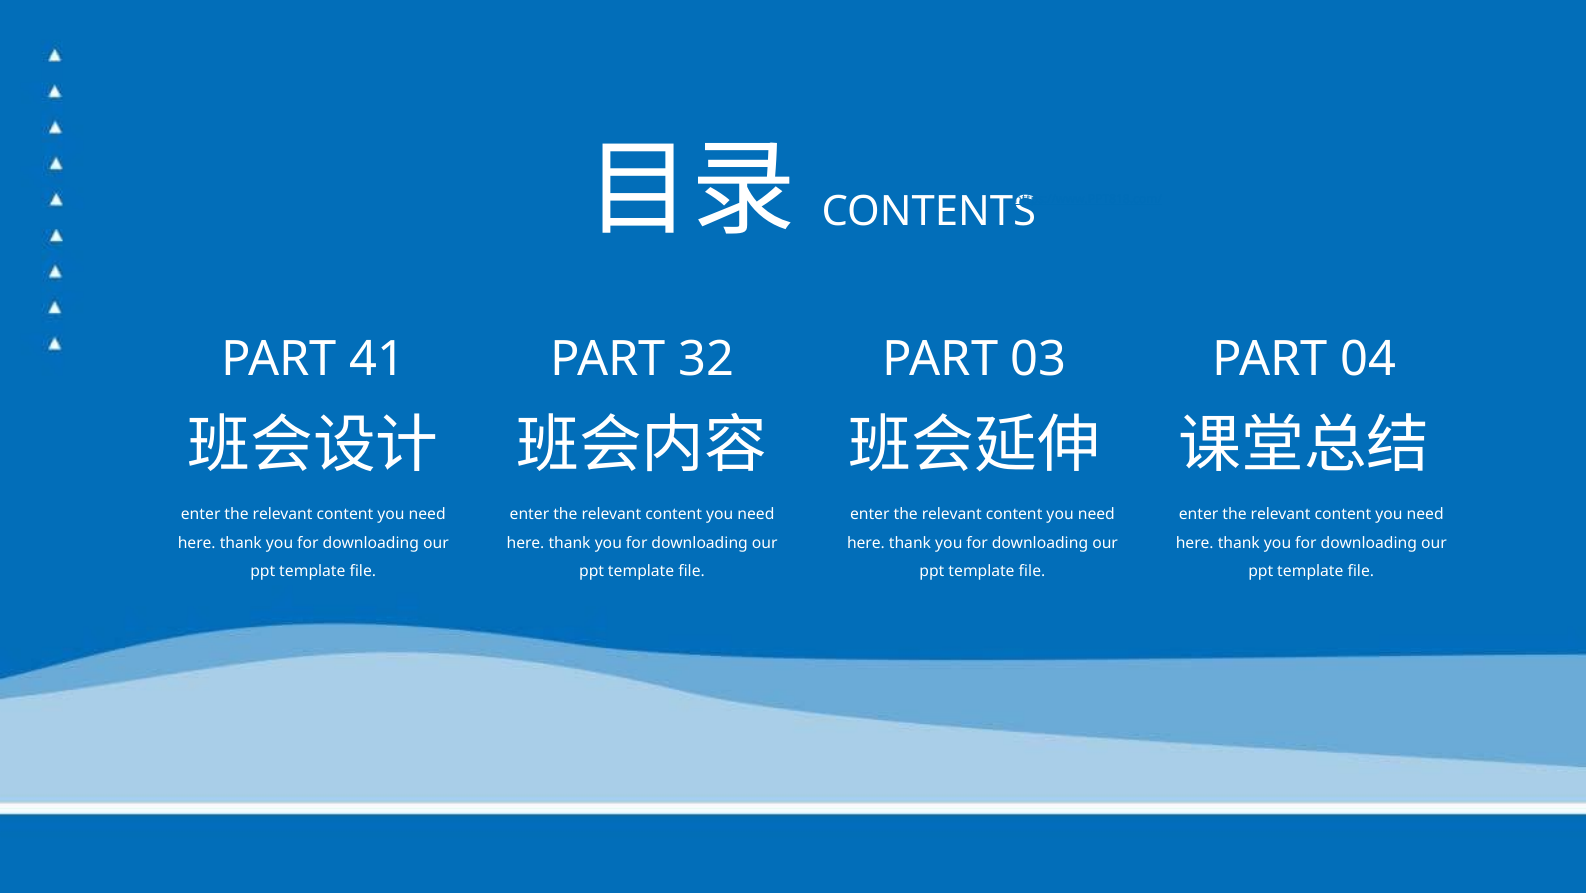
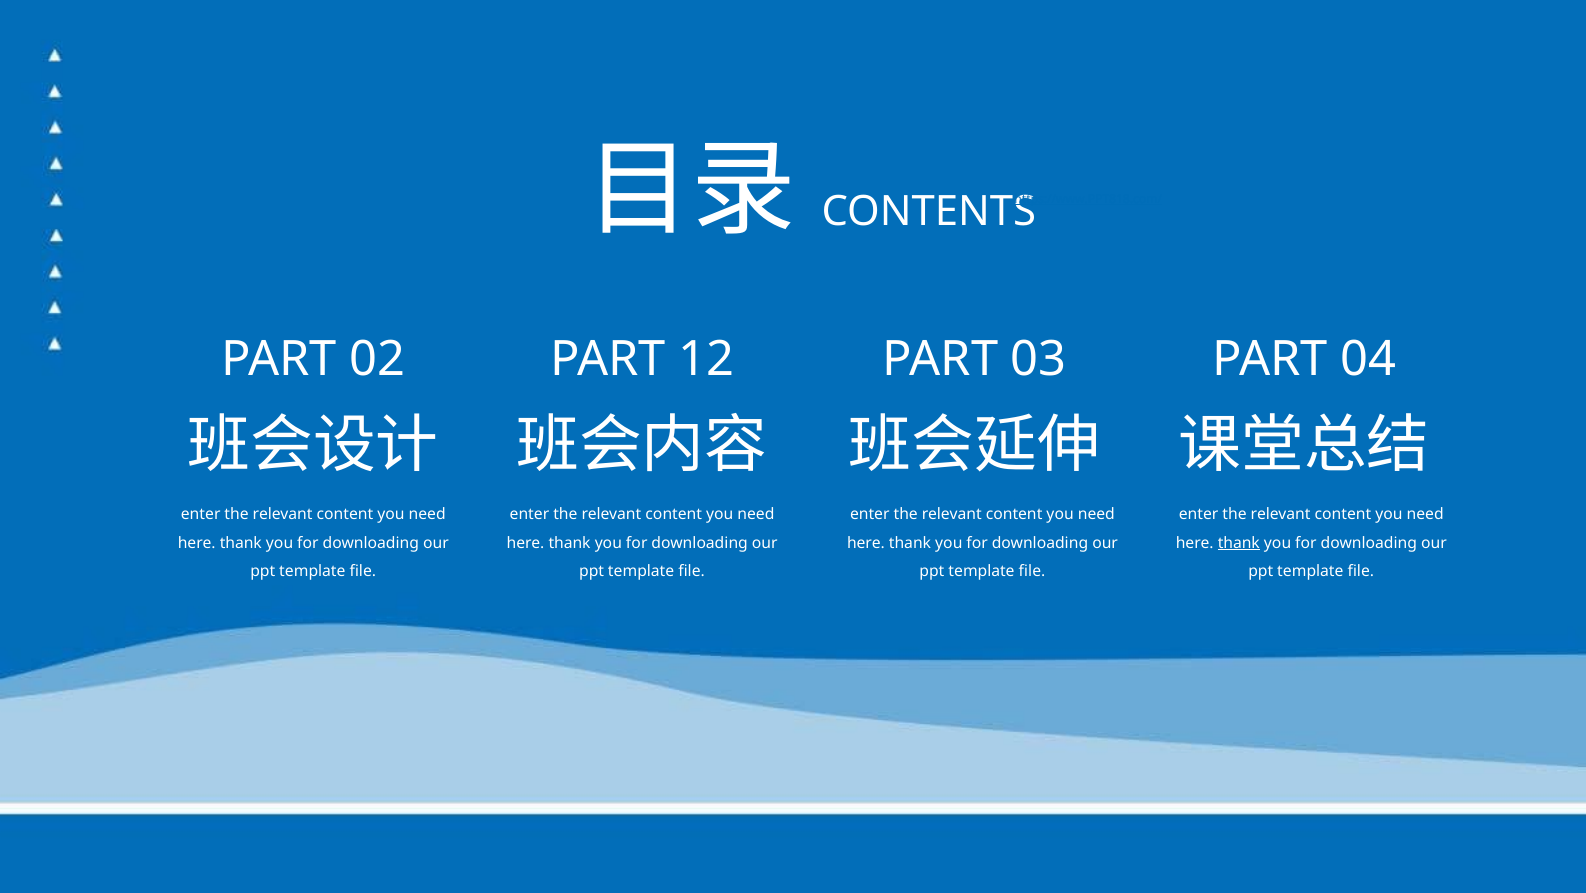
41: 41 -> 02 (377, 360)
32: 32 -> 12 (706, 360)
thank underline: none -> present (1239, 542)
